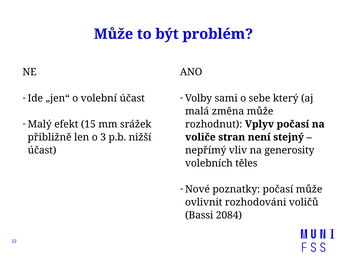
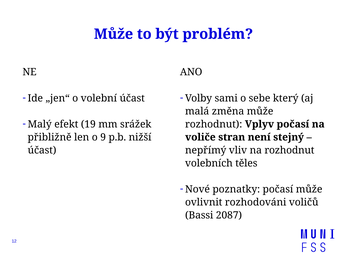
15: 15 -> 19 (88, 124)
3: 3 -> 9 (103, 137)
na generosity: generosity -> rozhodnut (289, 150)
2084: 2084 -> 2087 (229, 215)
